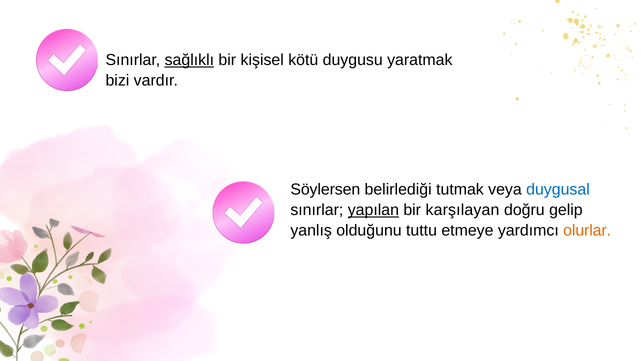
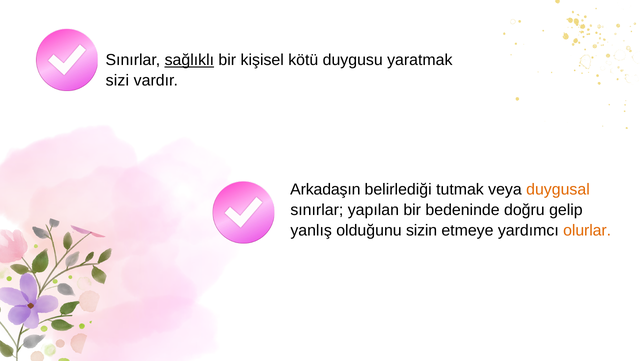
bizi: bizi -> sizi (117, 80)
Söylersen: Söylersen -> Arkadaşın (325, 189)
duygusal colour: blue -> orange (558, 189)
yapılan underline: present -> none (373, 210)
karşılayan: karşılayan -> bedeninde (463, 210)
tuttu: tuttu -> sizin (422, 230)
